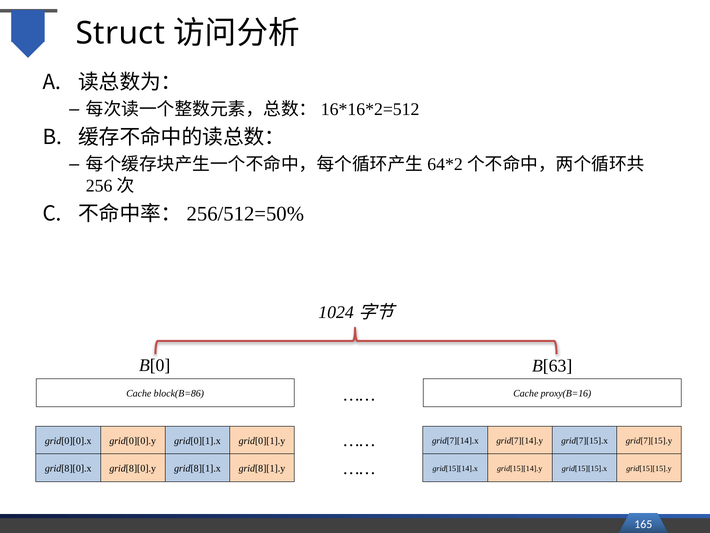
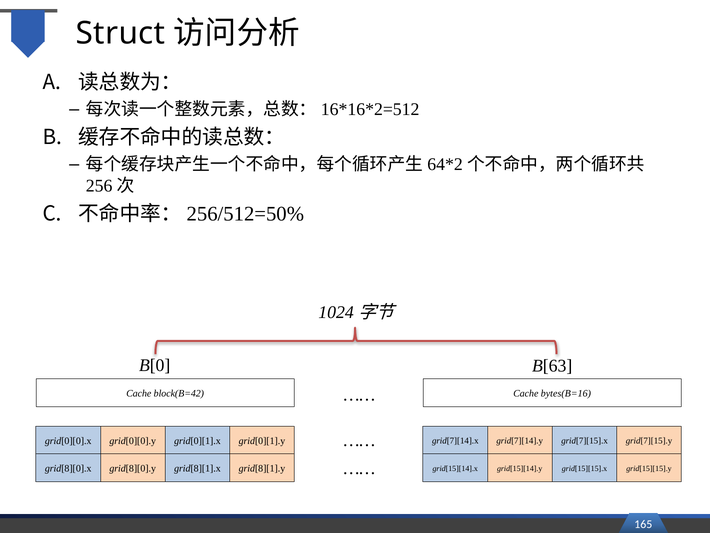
block(B=86: block(B=86 -> block(B=42 (179, 393)
proxy(B=16: proxy(B=16 -> bytes(B=16 (566, 393)
